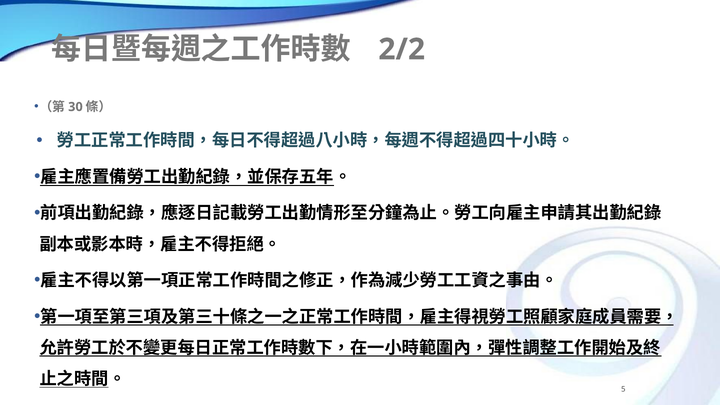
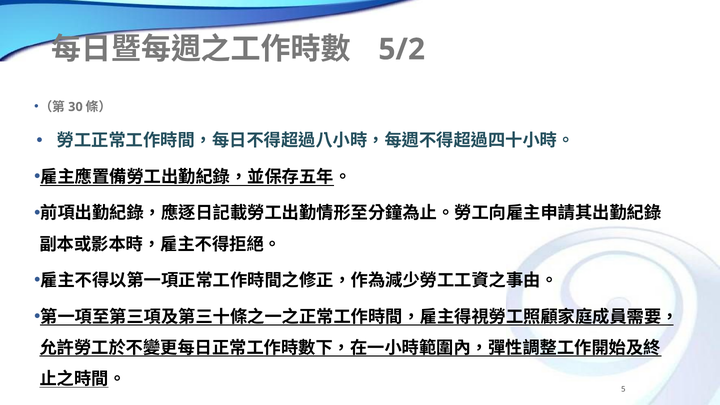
2/2: 2/2 -> 5/2 (402, 49)
